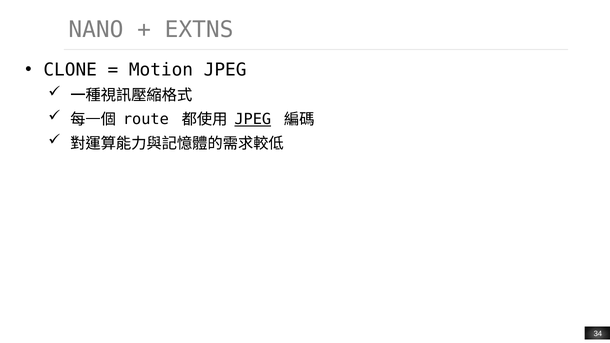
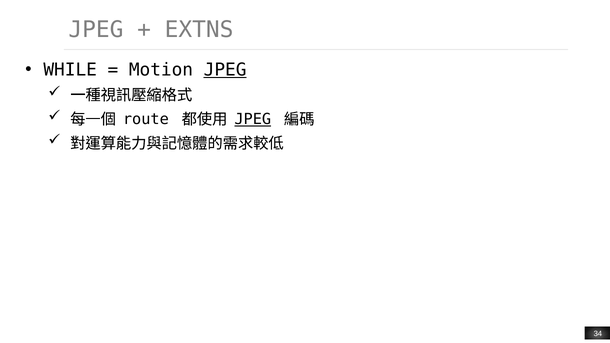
NANO: NANO -> JPEG (96, 30)
CLONE: CLONE -> WHILE (70, 70)
JPEG underline: none -> present (225, 70)
